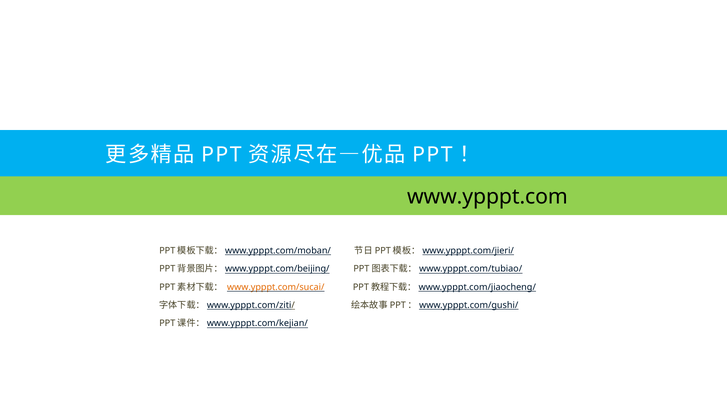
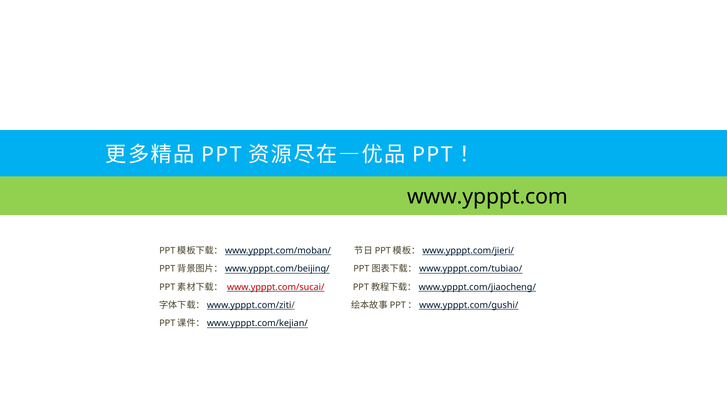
www.ypppt.com/sucai/ colour: orange -> red (276, 287)
